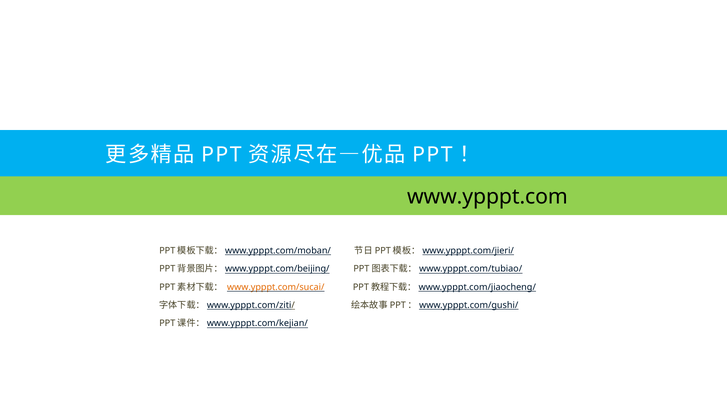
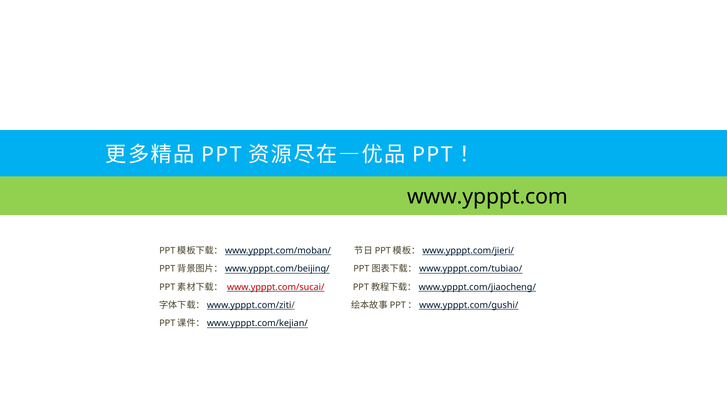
www.ypppt.com/sucai/ colour: orange -> red (276, 287)
